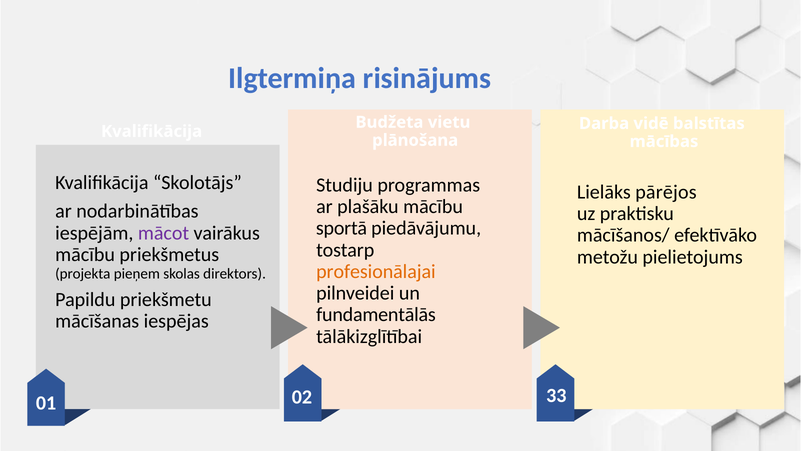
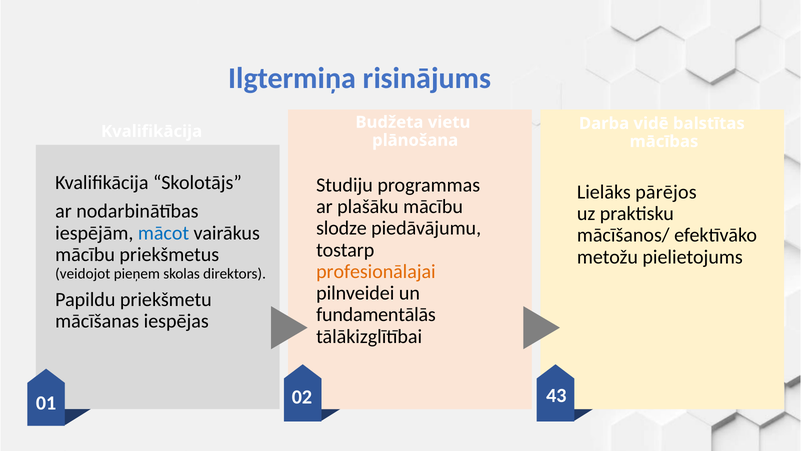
sportā: sportā -> slodze (341, 228)
mācot colour: purple -> blue (164, 233)
projekta: projekta -> veidojot (83, 273)
33: 33 -> 43 (556, 395)
